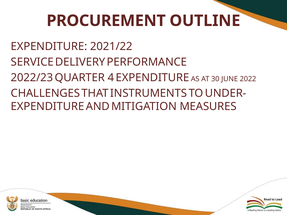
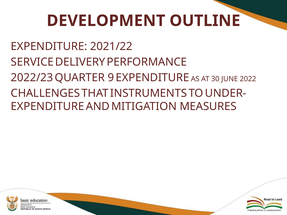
PROCUREMENT: PROCUREMENT -> DEVELOPMENT (106, 21)
4: 4 -> 9 (111, 78)
